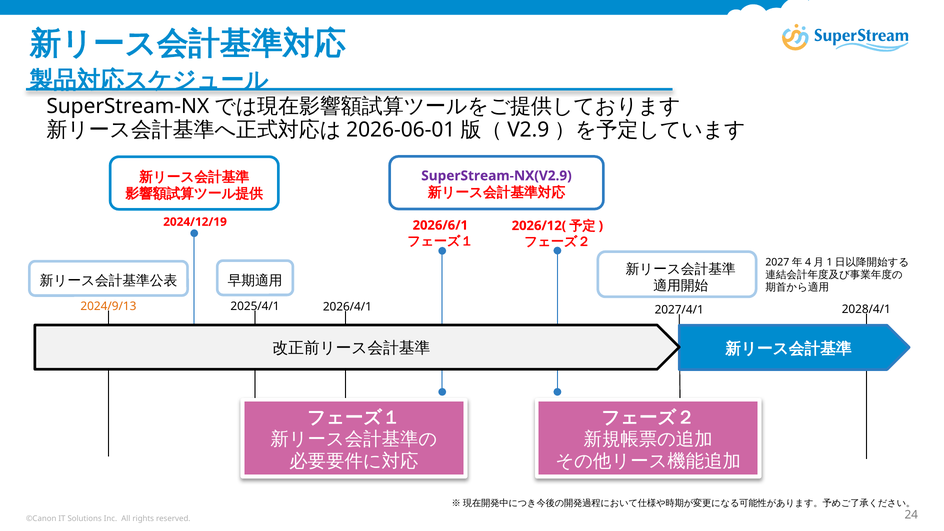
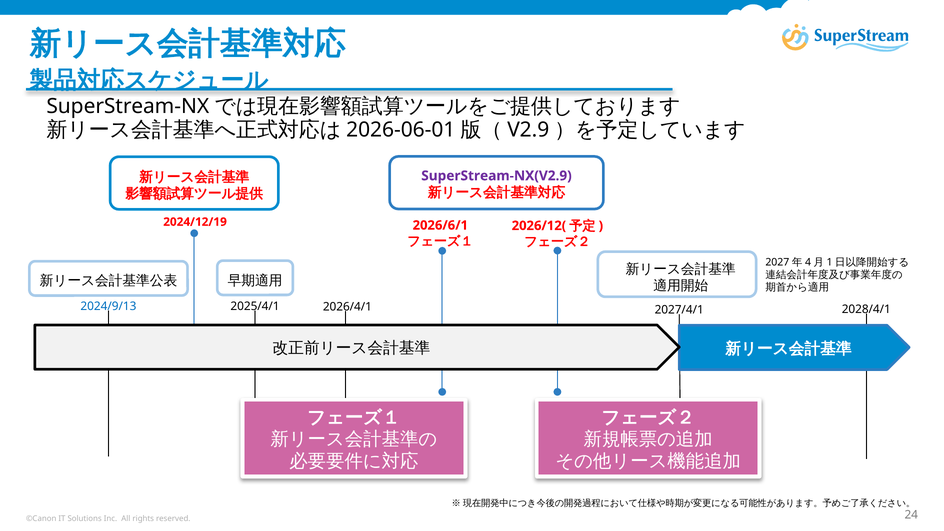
2024/9/13 colour: orange -> blue (108, 306)
